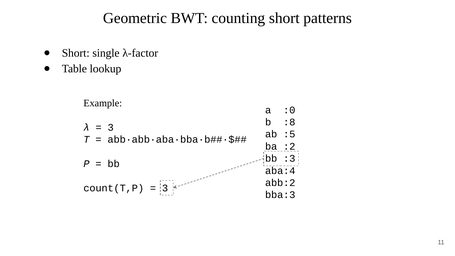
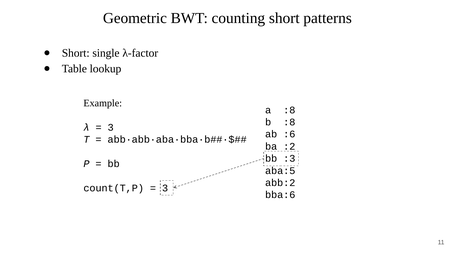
a :0: :0 -> :8 (289, 110)
:5: :5 -> :6 (289, 134)
aba:4: aba:4 -> aba:5 (280, 171)
bba:3: bba:3 -> bba:6 (280, 195)
